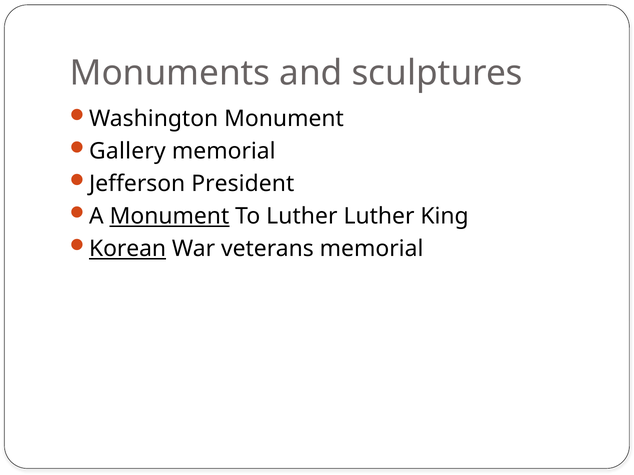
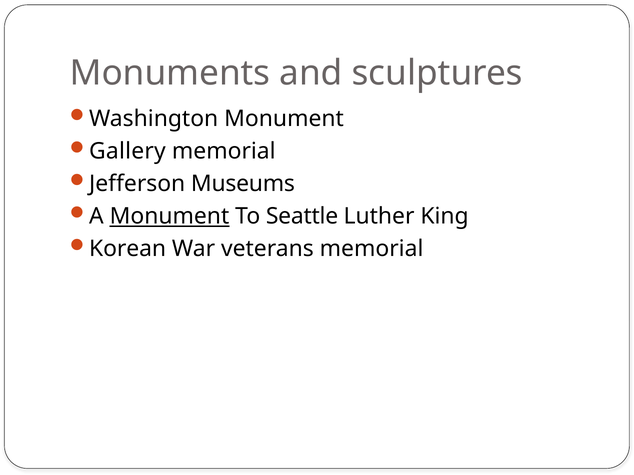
President: President -> Museums (243, 184)
To Luther: Luther -> Seattle (302, 217)
Korean underline: present -> none (128, 249)
